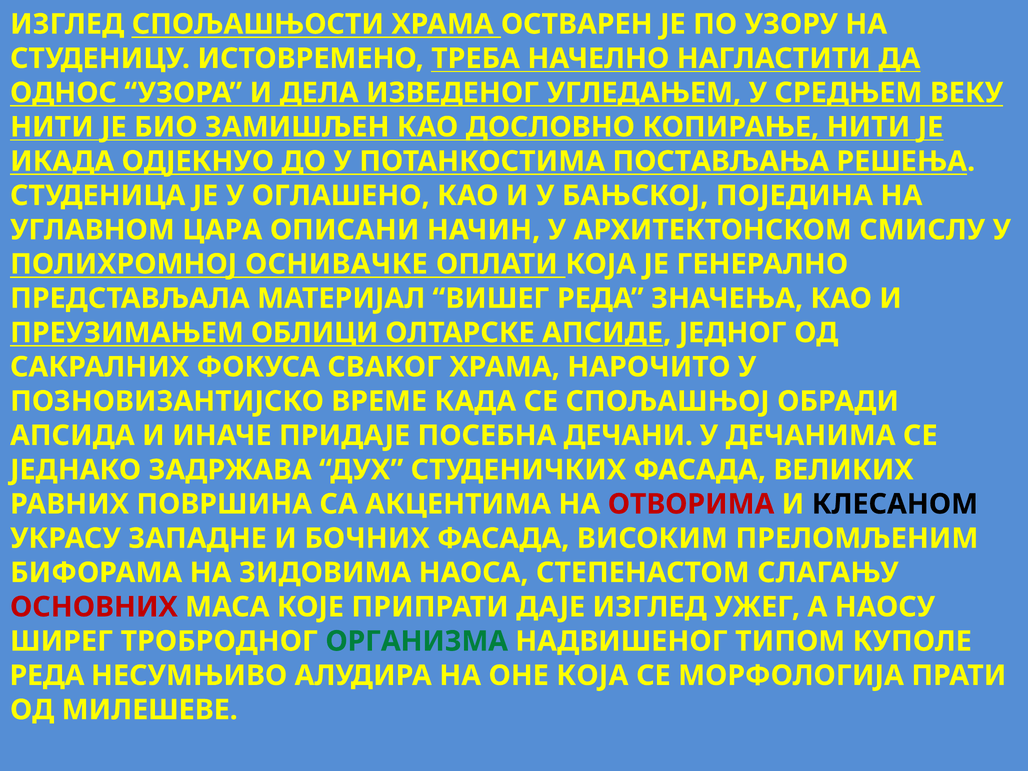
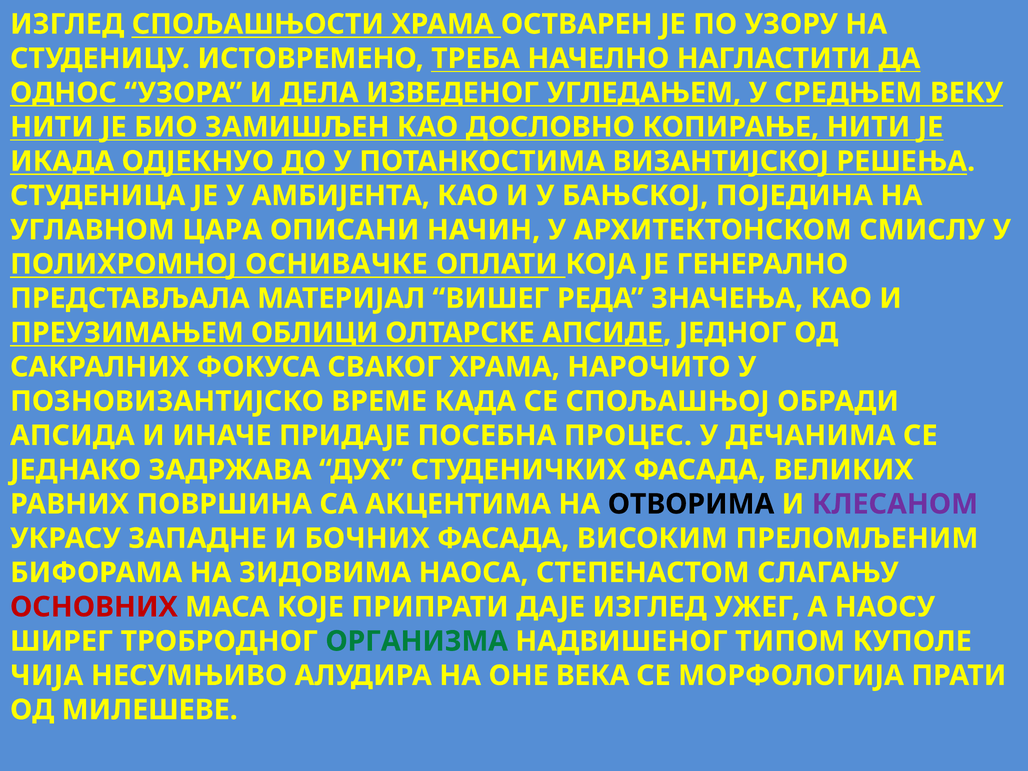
ПОСТАВЉАЊА: ПОСТАВЉАЊА -> ВИЗАНТИЈСКОЈ (721, 161)
ОГЛАШЕНО: ОГЛАШЕНО -> АМБИЈЕНТА (341, 196)
ДЕЧАНИ: ДЕЧАНИ -> ПРОЦЕС (628, 436)
ОТВОРИМА colour: red -> black (691, 504)
КЛЕСАНОМ colour: black -> purple (895, 504)
РЕДА: РЕДА -> ЧИЈА (47, 676)
ОНЕ КОЈА: КОЈА -> ВЕКА (593, 676)
